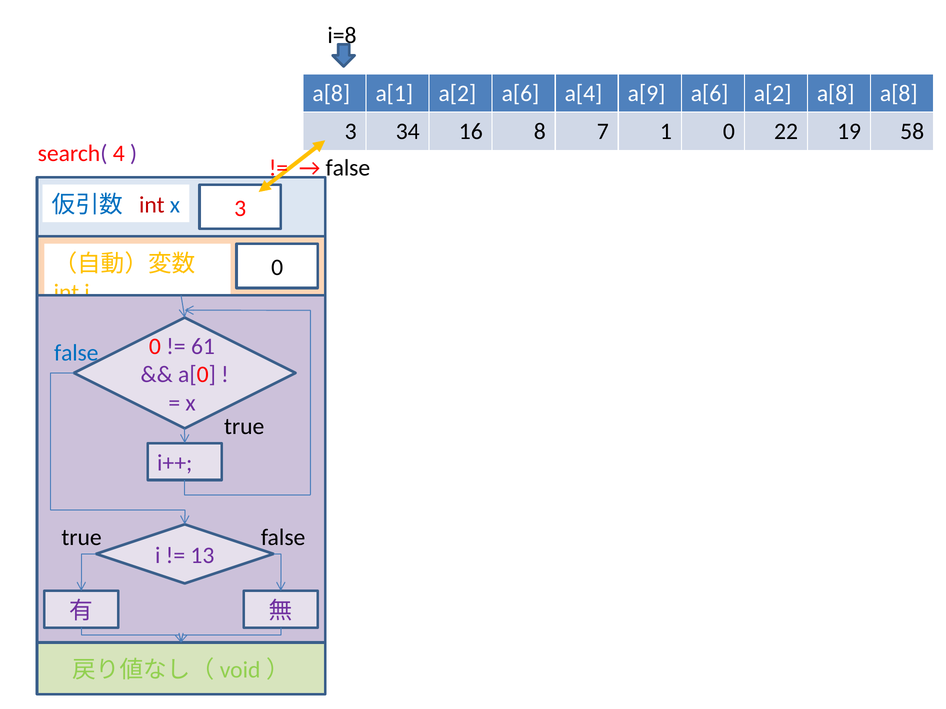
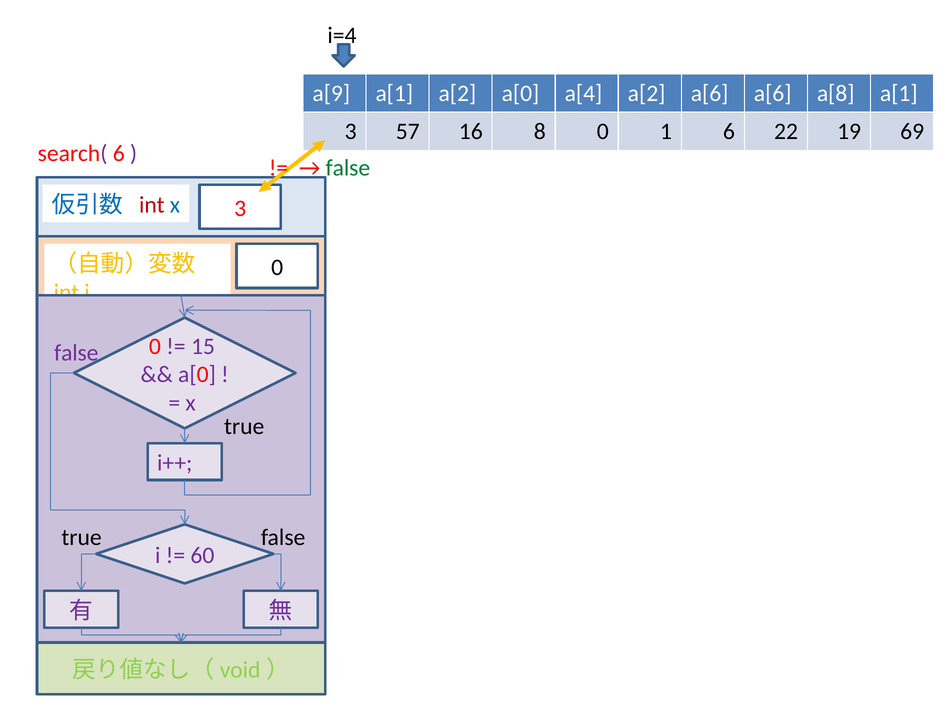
i=8: i=8 -> i=4 (342, 35)
a[8: a[8 -> a[9 (331, 93)
a[2 a[6: a[6 -> a[0 (520, 93)
a[4 a[9: a[9 -> a[2 (647, 93)
a[6 a[2: a[2 -> a[6 (773, 93)
a[8 a[8: a[8 -> a[1 (899, 93)
34: 34 -> 57 (408, 132)
8 7: 7 -> 0 (603, 132)
1 0: 0 -> 6 (729, 132)
58: 58 -> 69 (912, 132)
search( 4: 4 -> 6 (119, 154)
false colour: black -> green (348, 168)
61: 61 -> 15 (203, 346)
false colour: blue -> purple (76, 353)
13: 13 -> 60 (202, 556)
